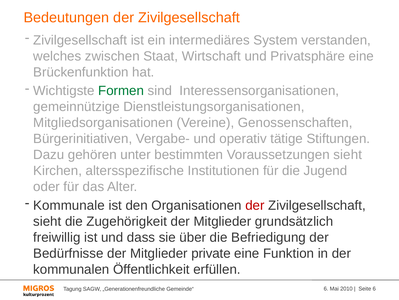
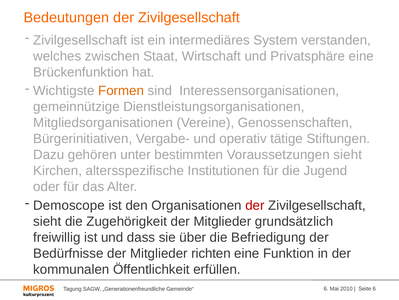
Formen colour: green -> orange (121, 91)
Kommunale: Kommunale -> Demoscope (69, 205)
private: private -> richten (211, 253)
